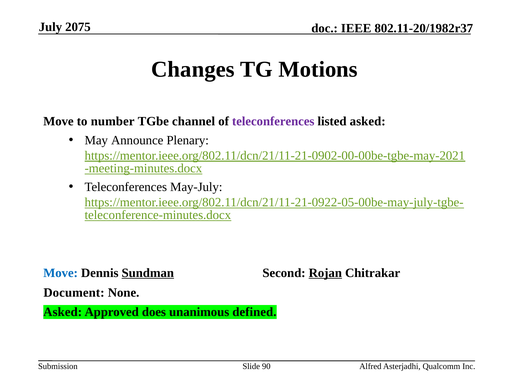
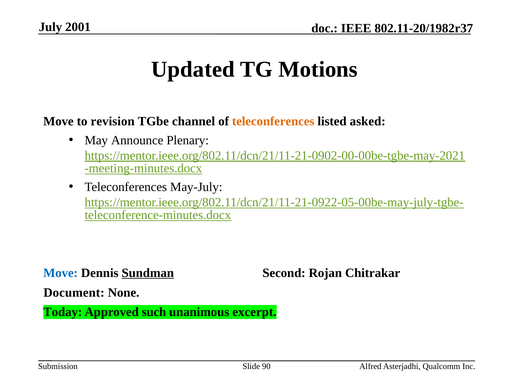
2075: 2075 -> 2001 (78, 27)
Changes: Changes -> Updated (193, 69)
number: number -> revision (113, 121)
teleconferences colour: purple -> orange (273, 121)
Rojan underline: present -> none (325, 273)
Asked: Asked -> Today (63, 312)
does: does -> such (154, 312)
defined: defined -> excerpt (254, 312)
